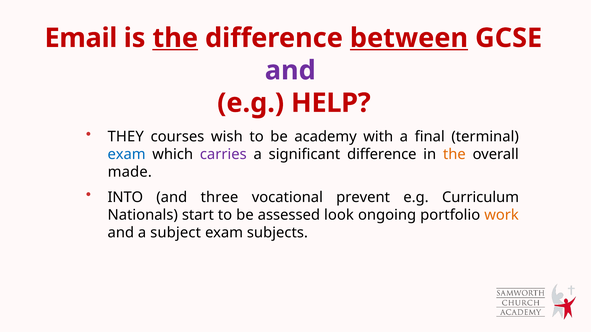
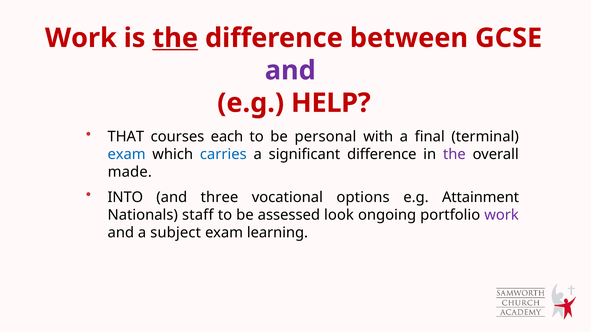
Email: Email -> Work (81, 38)
between underline: present -> none (409, 38)
THEY: THEY -> THAT (126, 137)
wish: wish -> each (227, 137)
academy: academy -> personal (325, 137)
carries colour: purple -> blue (223, 155)
the colour: orange -> purple (454, 155)
prevent: prevent -> options (363, 197)
Curriculum: Curriculum -> Attainment (481, 197)
start: start -> staff (198, 215)
work colour: orange -> purple (502, 215)
subjects: subjects -> learning (277, 233)
